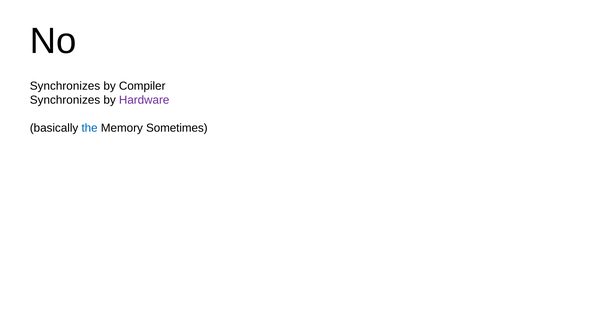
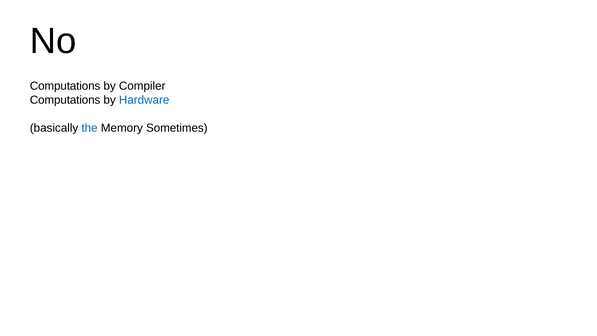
Synchronizes: Synchronizes -> Computations (65, 86)
Synchronizes: Synchronizes -> Computations (65, 100)
Hardware colour: purple -> blue (144, 100)
